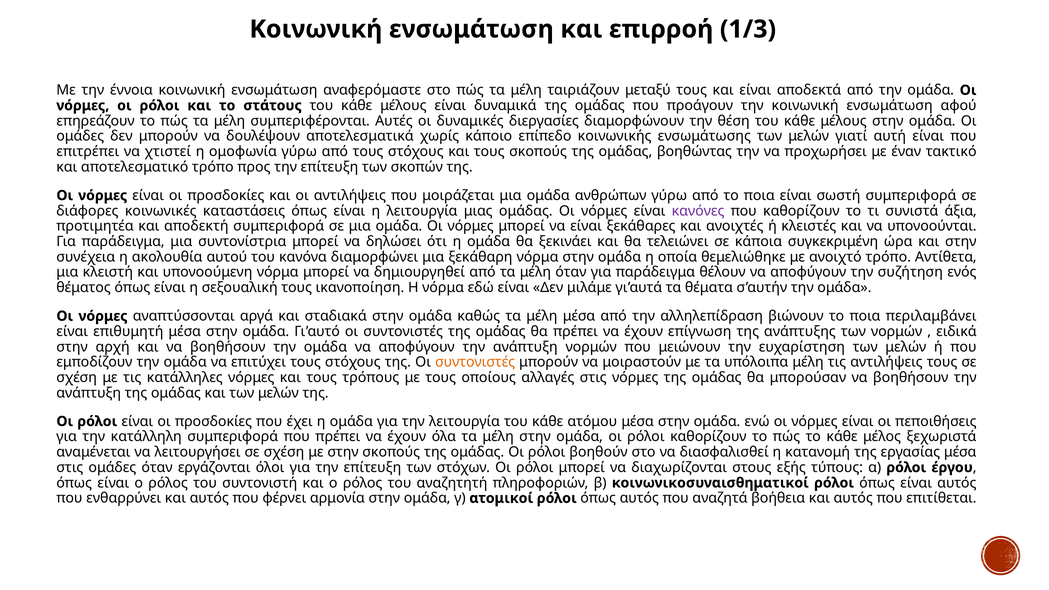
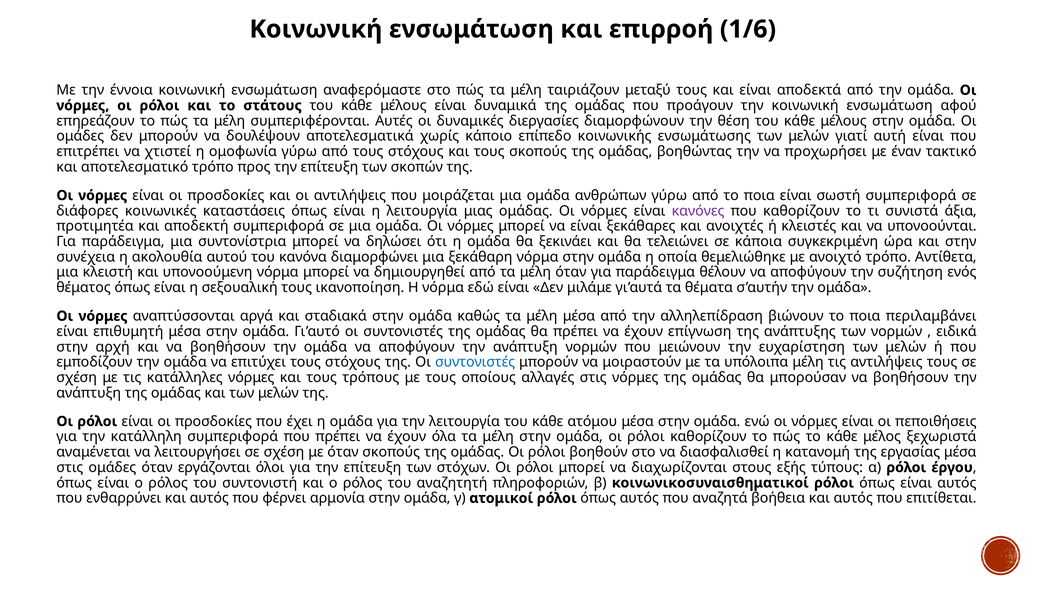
1/3: 1/3 -> 1/6 (748, 29)
συντονιστές colour: orange -> blue (475, 362)
με στην: στην -> όταν (343, 452)
